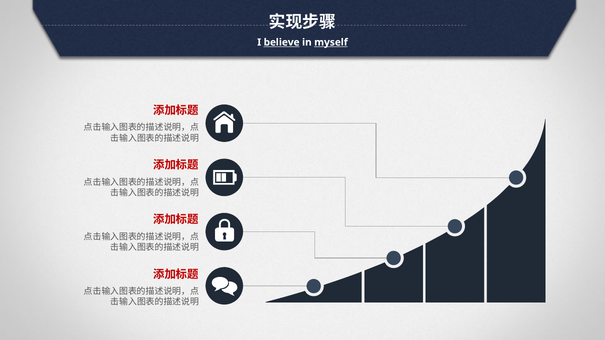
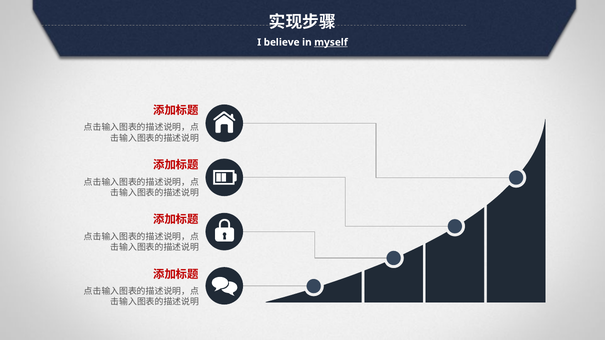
believe underline: present -> none (282, 42)
